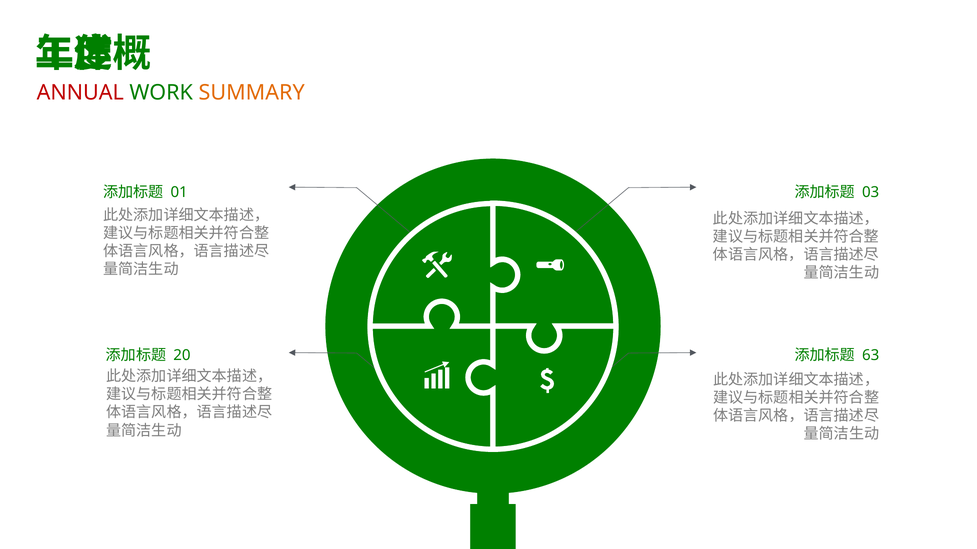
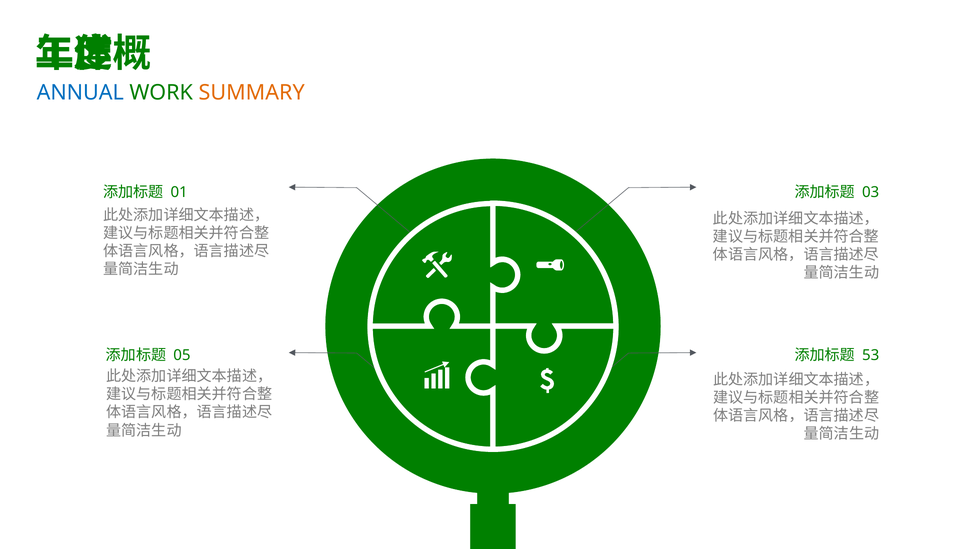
ANNUAL colour: red -> blue (80, 93)
20: 20 -> 05 (182, 355)
63: 63 -> 53 (871, 355)
